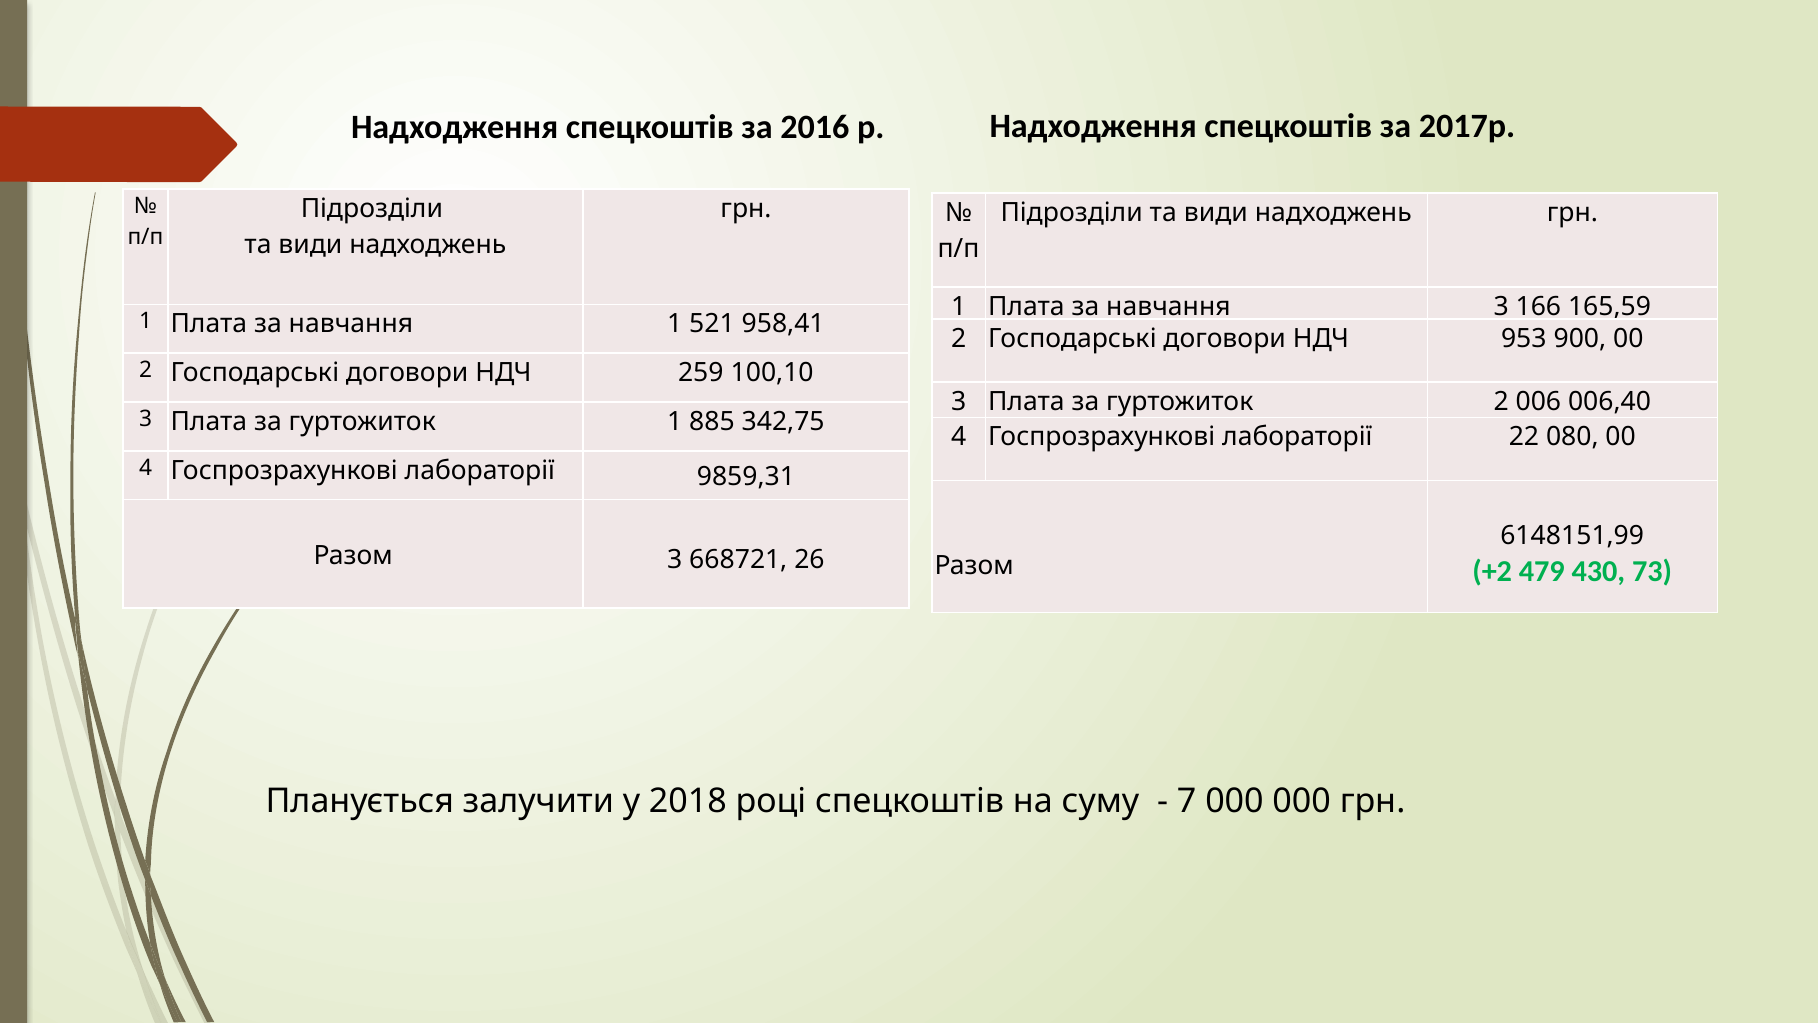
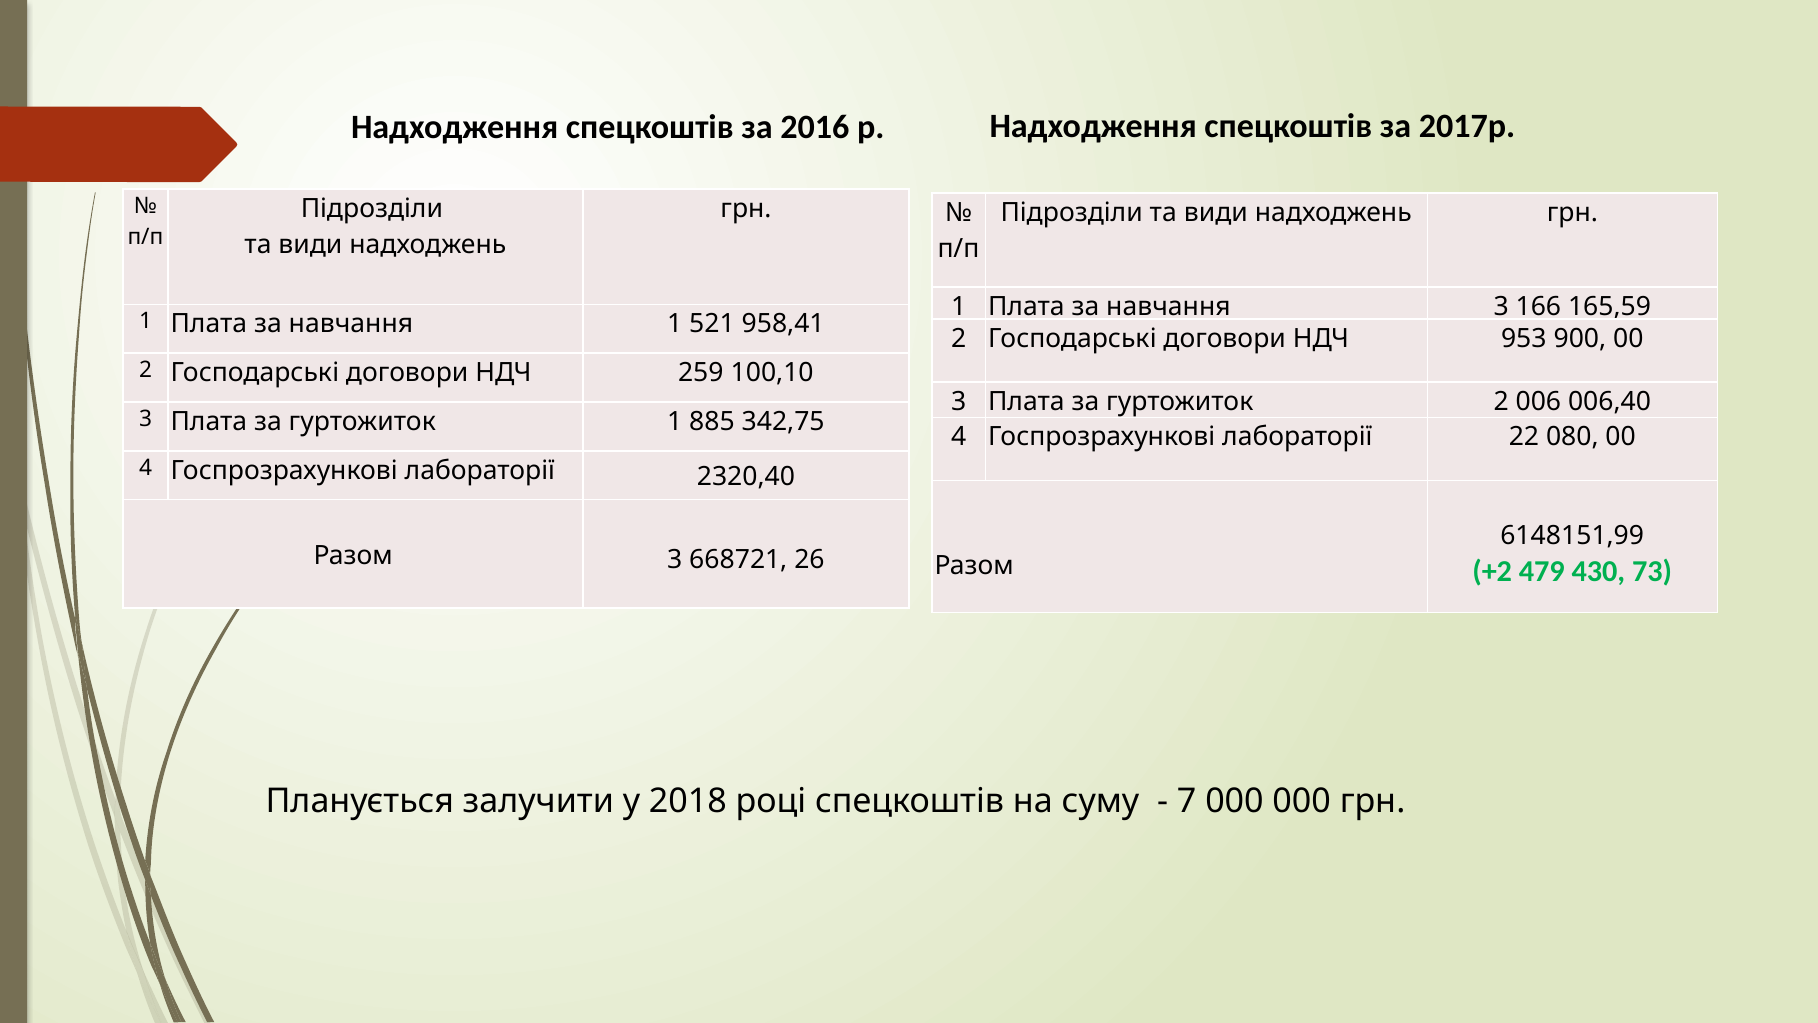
9859,31: 9859,31 -> 2320,40 (746, 477)
